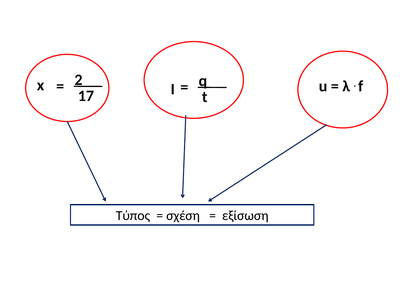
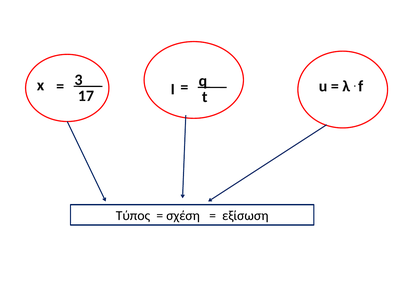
2: 2 -> 3 (79, 80)
